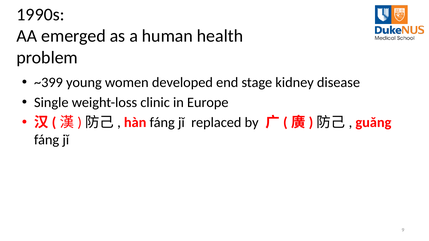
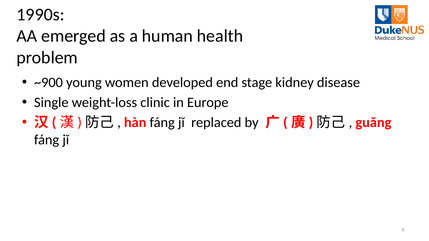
~399: ~399 -> ~900 (48, 83)
